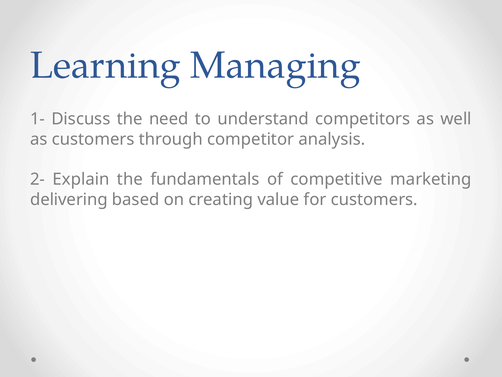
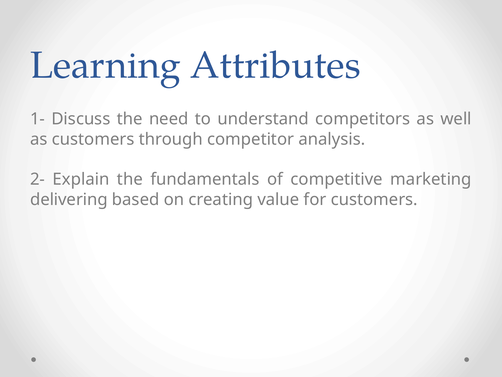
Managing: Managing -> Attributes (275, 65)
